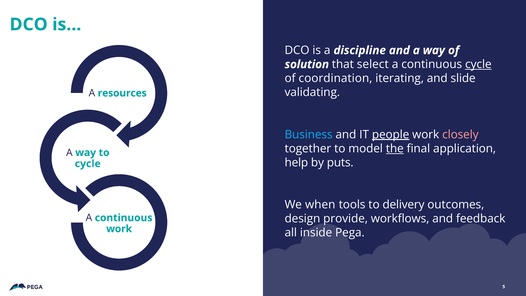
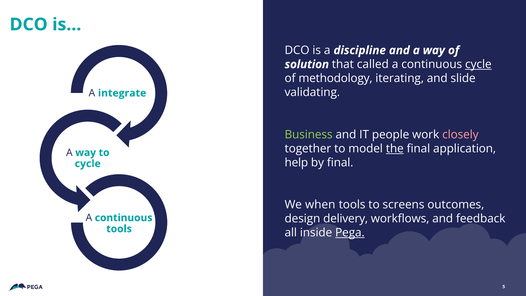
select: select -> called (373, 64)
coordination: coordination -> methodology (336, 78)
resources: resources -> integrate (122, 93)
Business colour: light blue -> light green (309, 134)
people underline: present -> none (391, 134)
by puts: puts -> final (340, 162)
delivery: delivery -> screens (403, 205)
provide: provide -> delivery (346, 219)
work: work -> tools (119, 229)
Pega underline: none -> present (350, 233)
